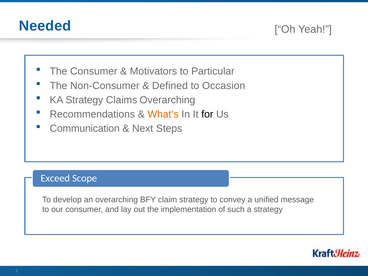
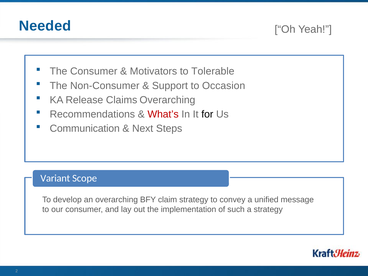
Particular: Particular -> Tolerable (213, 71)
Defined: Defined -> Support (170, 86)
KA Strategy: Strategy -> Release (84, 100)
What’s colour: orange -> red (163, 114)
Exceed: Exceed -> Variant (55, 178)
